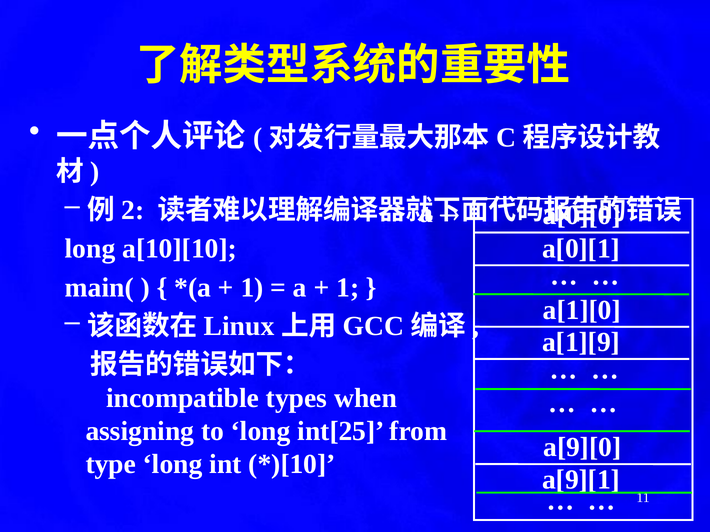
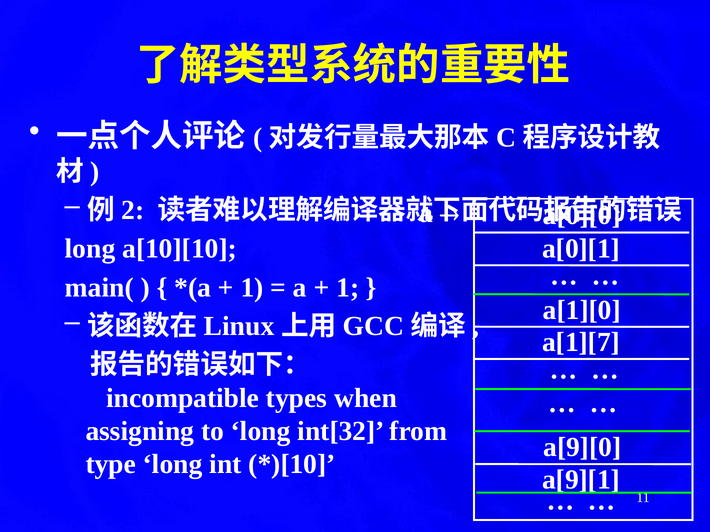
a[1][9: a[1][9 -> a[1][7 (581, 343)
int[25: int[25 -> int[32 (341, 431)
